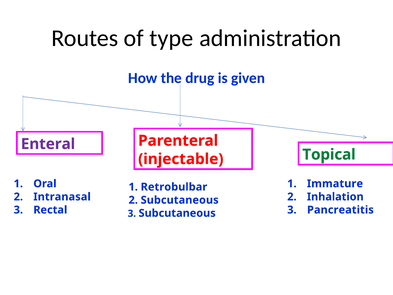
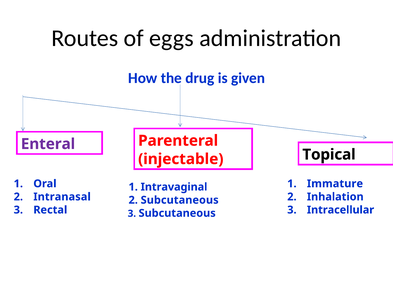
type: type -> eggs (171, 38)
Topical colour: green -> black (329, 154)
Retrobulbar: Retrobulbar -> Intravaginal (174, 187)
Pancreatitis: Pancreatitis -> Intracellular (341, 210)
